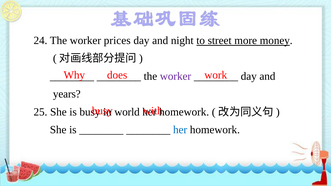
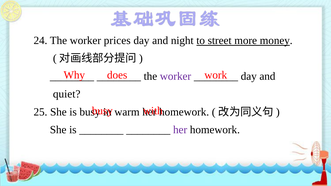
years: years -> quiet (67, 94)
world: world -> warm (127, 112)
her colour: blue -> purple (180, 130)
